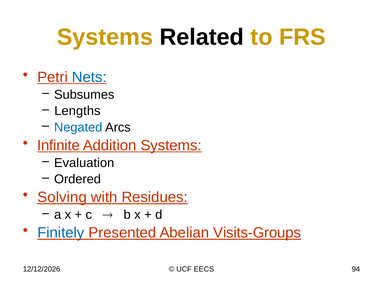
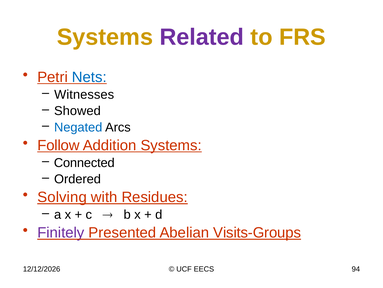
Related colour: black -> purple (202, 37)
Subsumes: Subsumes -> Witnesses (84, 94)
Lengths: Lengths -> Showed (77, 111)
Infinite: Infinite -> Follow (58, 145)
Evaluation: Evaluation -> Connected (84, 162)
Finitely colour: blue -> purple (61, 232)
